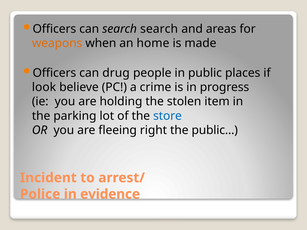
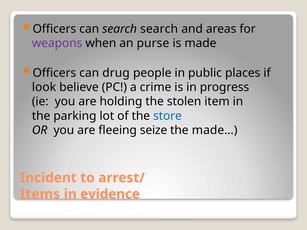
weapons colour: orange -> purple (57, 43)
home: home -> purse (153, 43)
right: right -> seize (154, 130)
public…: public… -> made… (215, 130)
Police: Police -> Items (40, 194)
